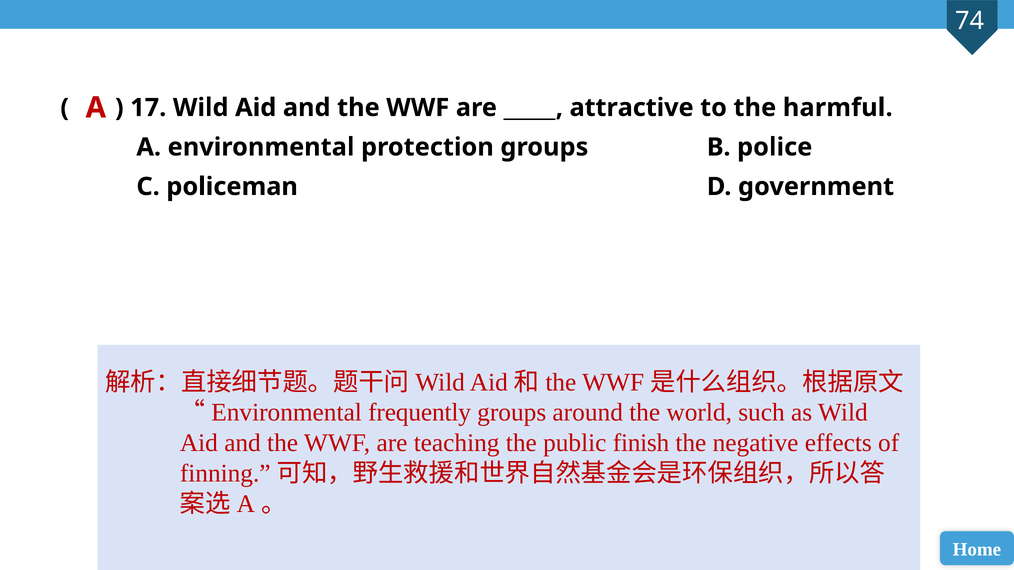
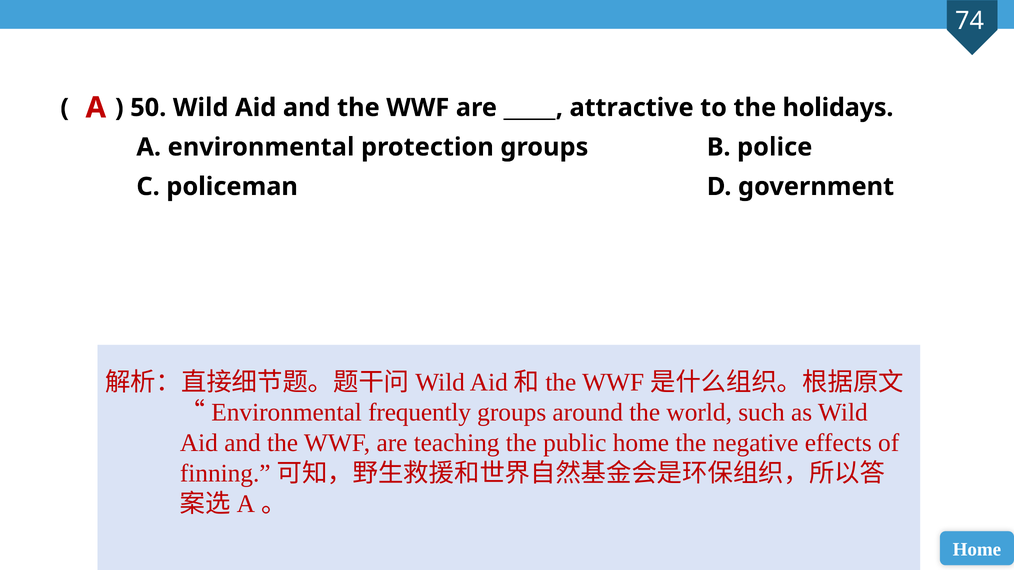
17: 17 -> 50 (148, 108)
harmful: harmful -> holidays (838, 108)
public finish: finish -> home (641, 443)
